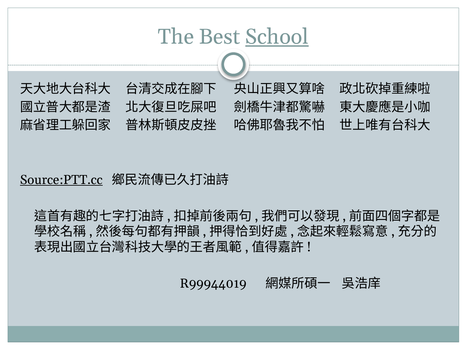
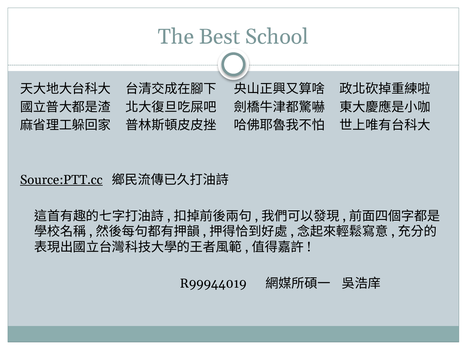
School underline: present -> none (277, 37)
